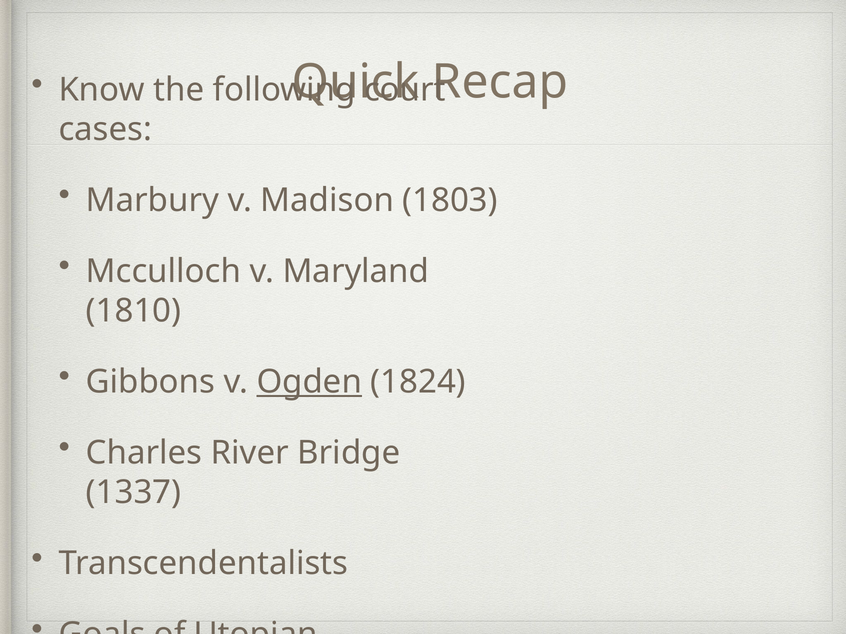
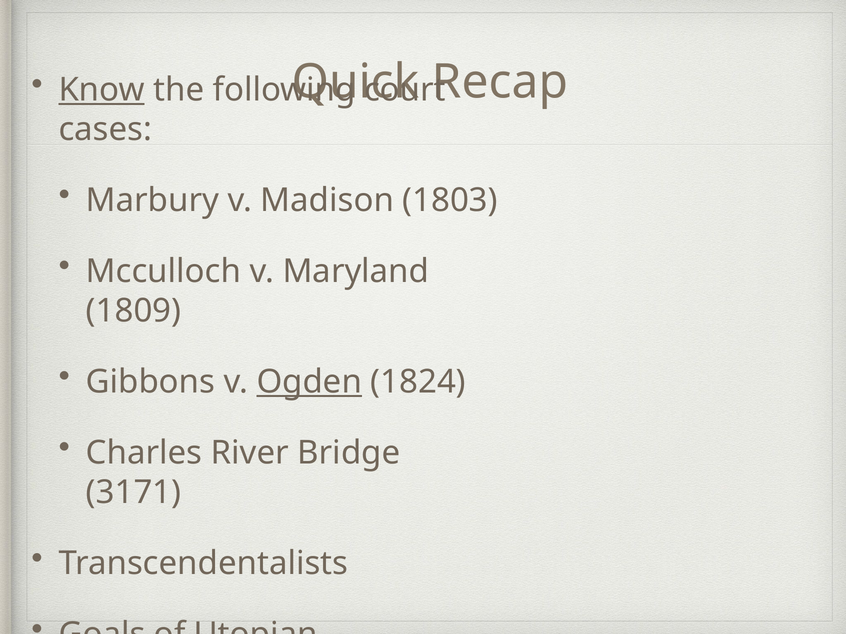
Know underline: none -> present (102, 90)
1810: 1810 -> 1809 (134, 311)
1337: 1337 -> 3171 (134, 493)
